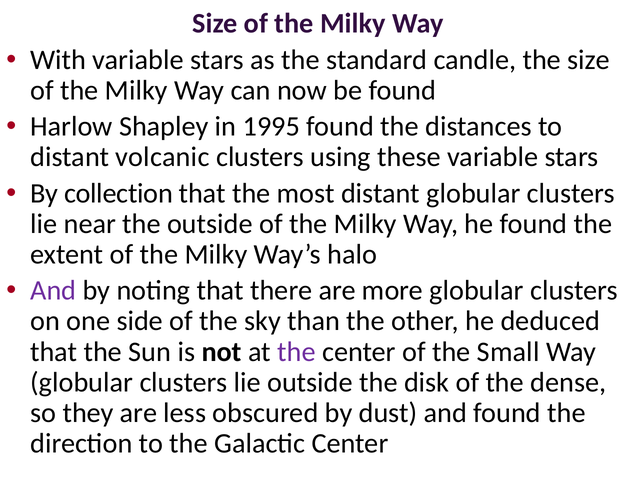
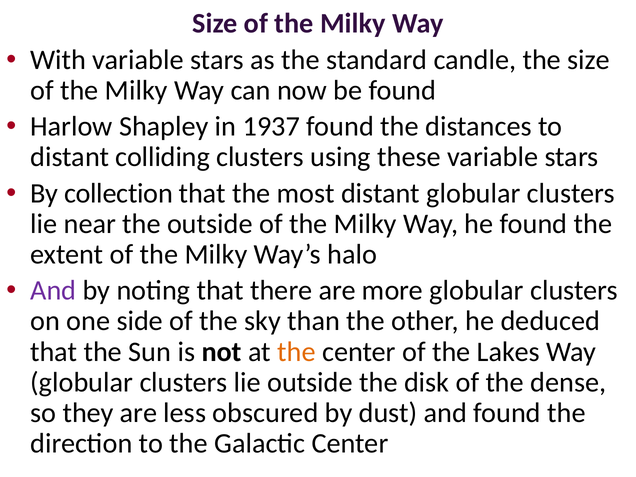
1995: 1995 -> 1937 (271, 127)
volcanic: volcanic -> colliding (163, 157)
the colour: purple -> orange (296, 352)
Small: Small -> Lakes (508, 352)
